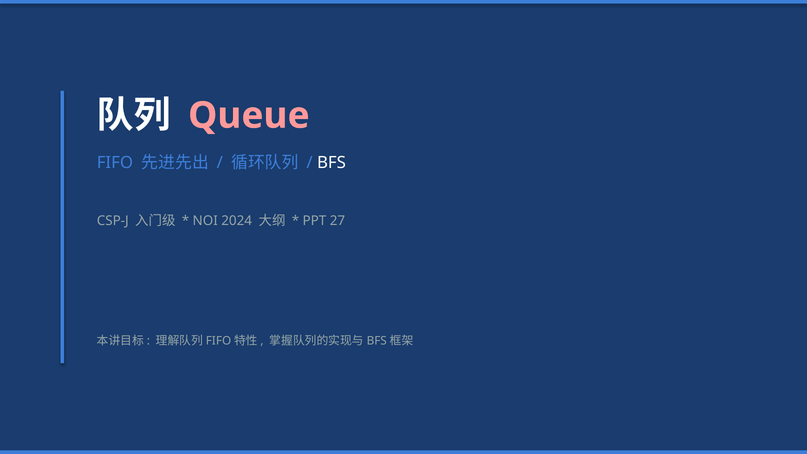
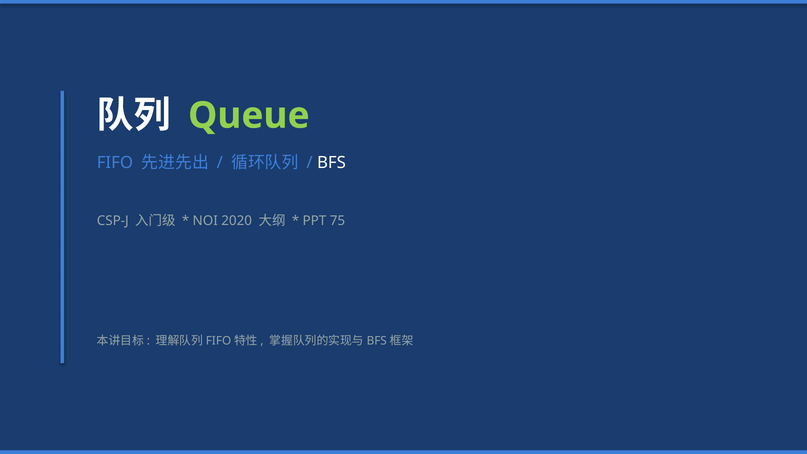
Queue colour: pink -> light green (249, 116)
2024: 2024 -> 2020 (237, 221)
27: 27 -> 75 (337, 221)
